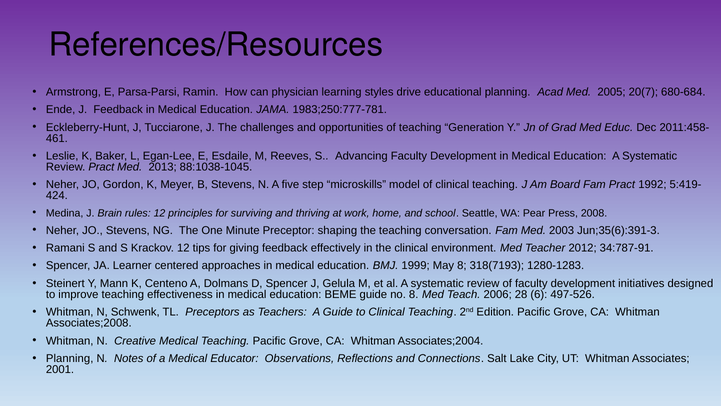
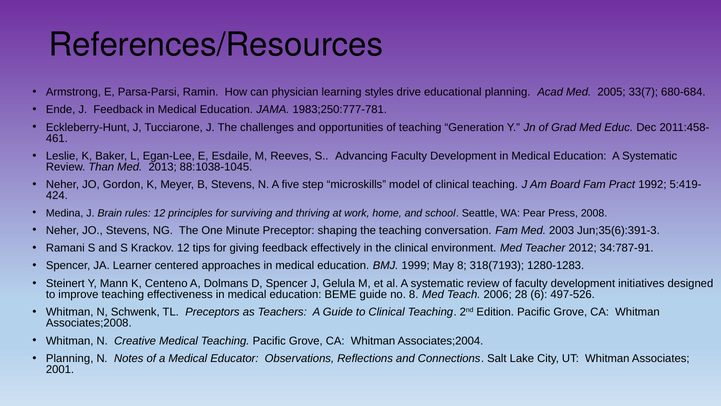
20(7: 20(7 -> 33(7 (643, 92)
Review Pract: Pract -> Than (101, 167)
